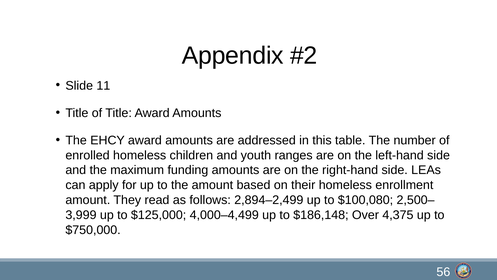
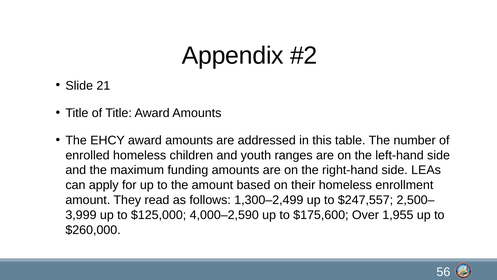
11: 11 -> 21 (103, 85)
2,894‒2,499: 2,894‒2,499 -> 1,300‒2,499 (269, 200)
$100,080: $100,080 -> $247,557 (366, 200)
4,000‒4,499: 4,000‒4,499 -> 4,000‒2,590 (224, 215)
$186,148: $186,148 -> $175,600 (321, 215)
4,375: 4,375 -> 1,955 (398, 215)
$750,000: $750,000 -> $260,000 (93, 230)
